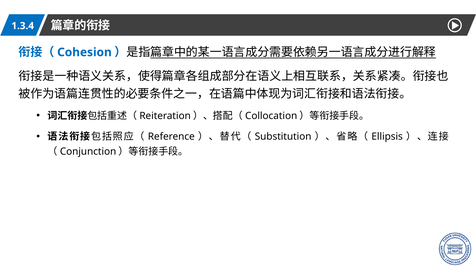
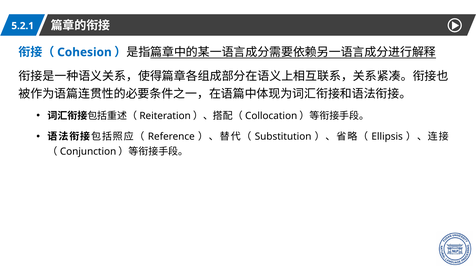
1.3.4: 1.3.4 -> 5.2.1 (23, 26)
